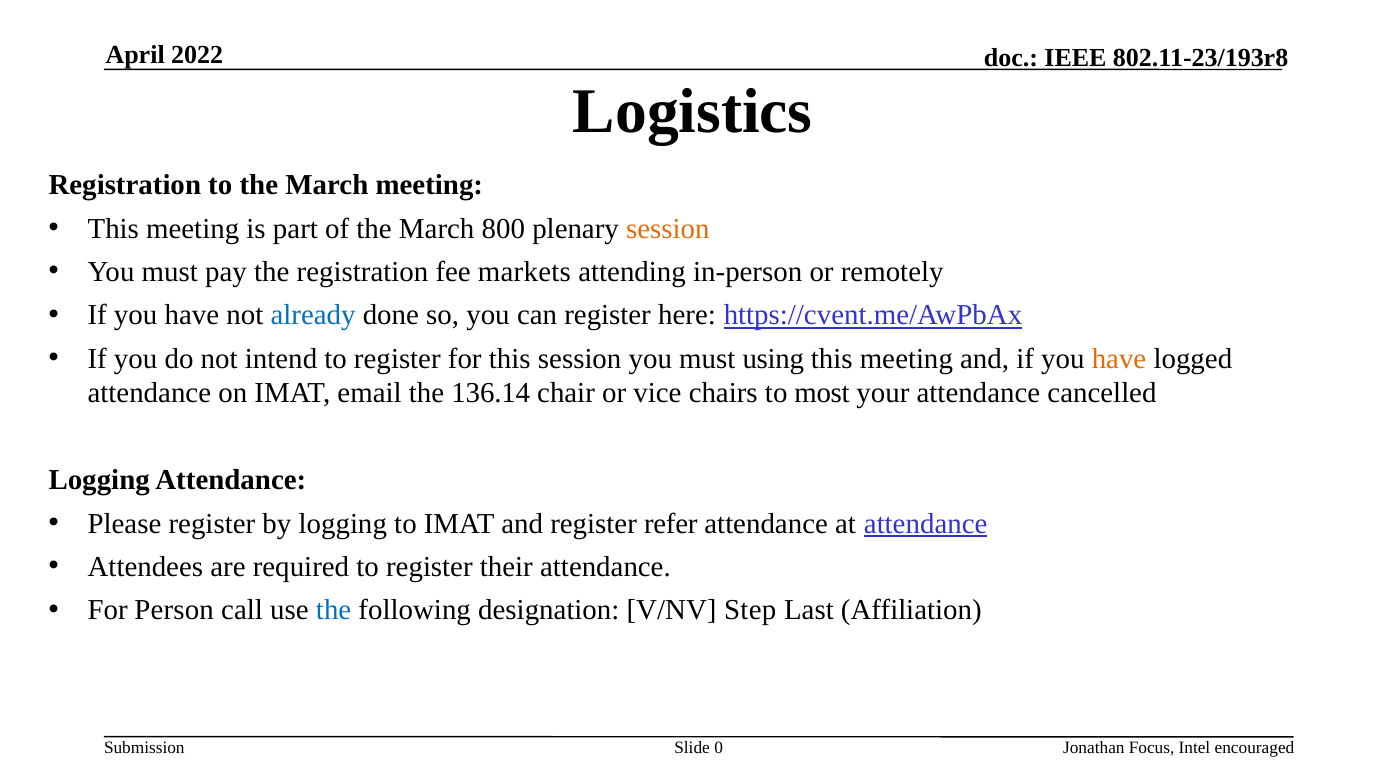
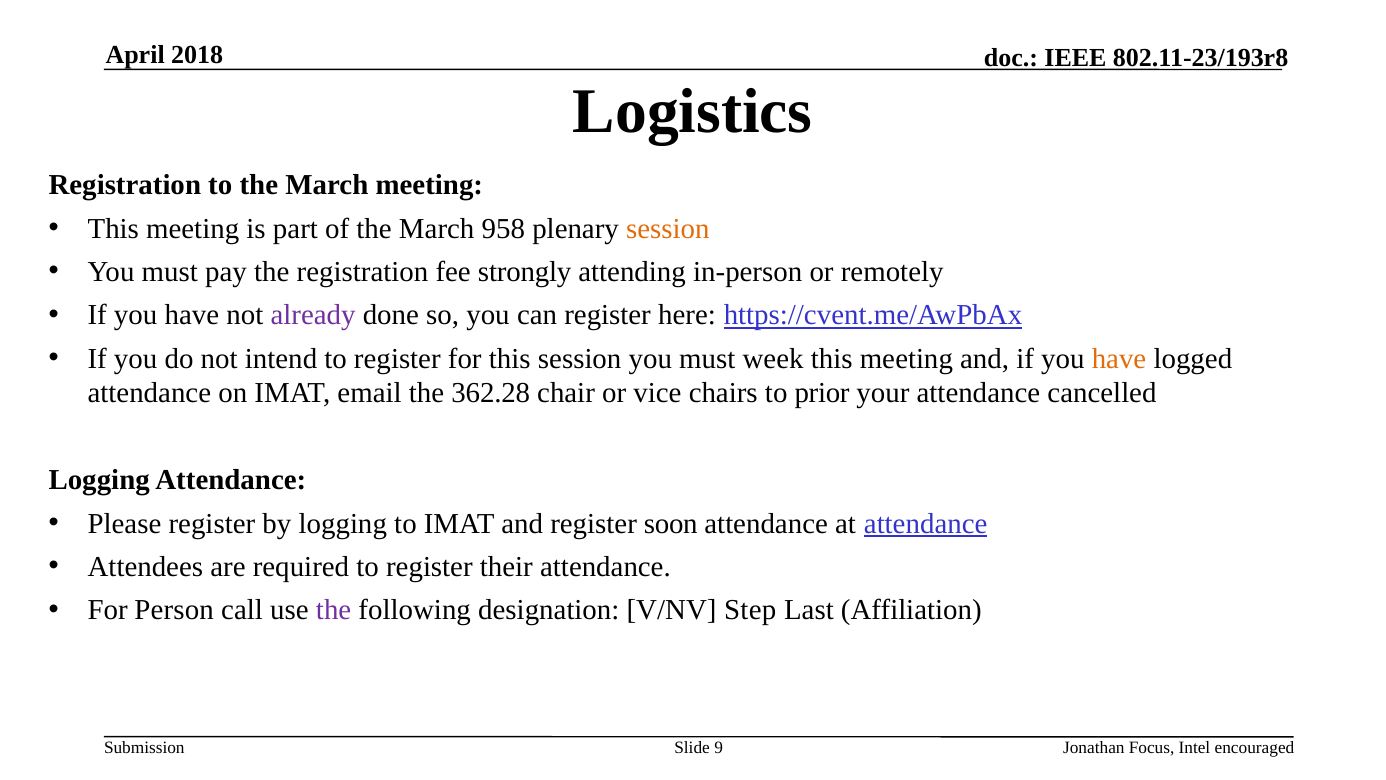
2022: 2022 -> 2018 (197, 55)
800: 800 -> 958 (503, 229)
markets: markets -> strongly (525, 272)
already colour: blue -> purple (313, 315)
using: using -> week (773, 359)
136.14: 136.14 -> 362.28 (491, 393)
most: most -> prior (822, 393)
refer: refer -> soon (671, 523)
the colour: blue -> purple (334, 610)
0: 0 -> 9 (719, 748)
